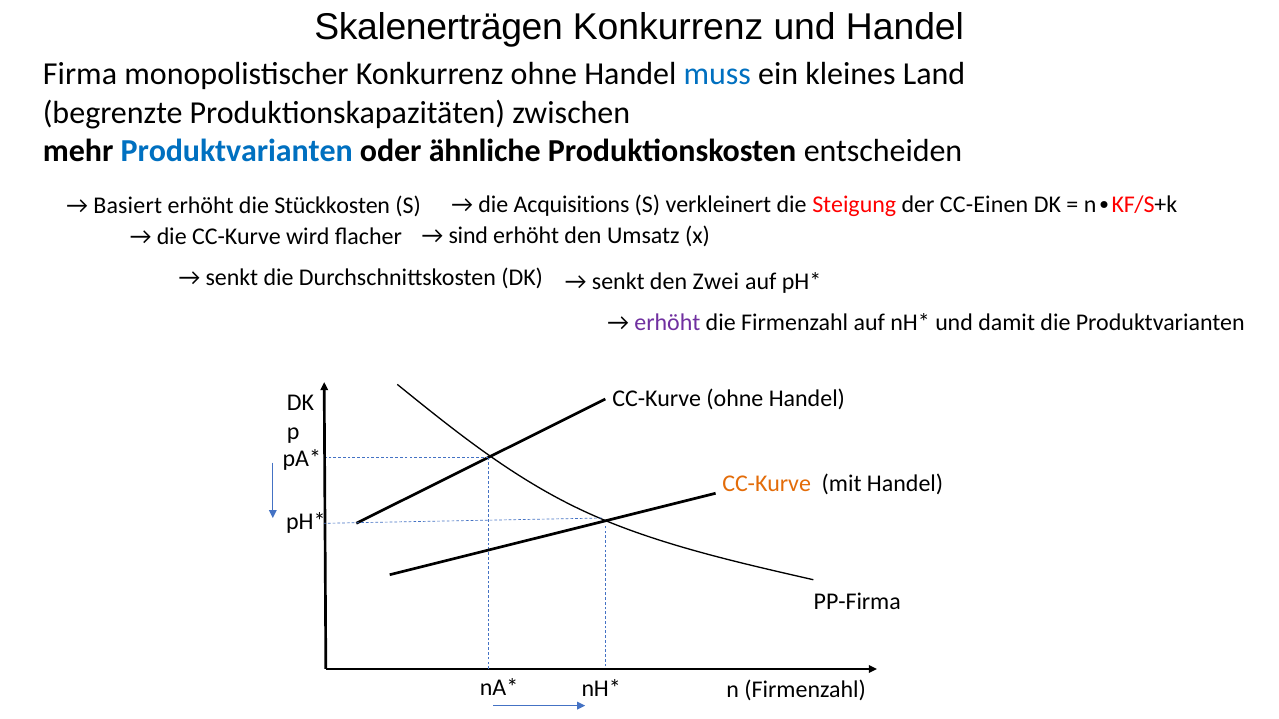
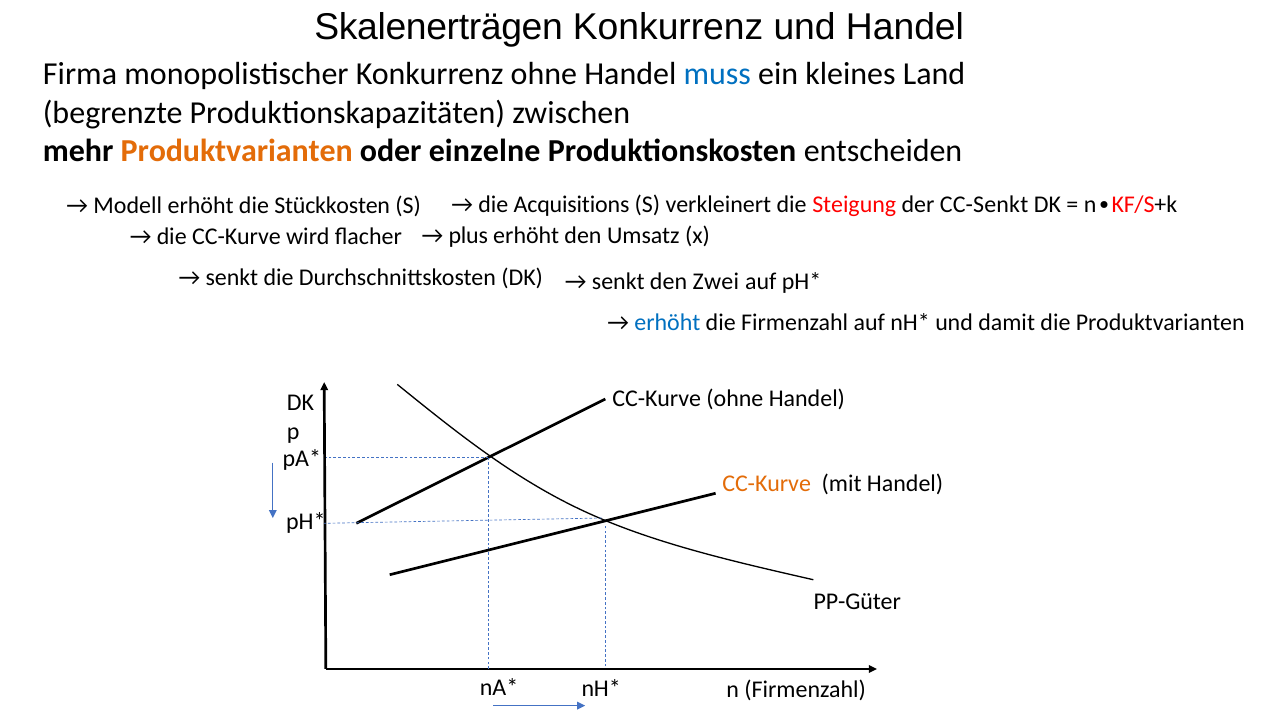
Produktvarianten colour: blue -> orange (237, 151)
ähnliche: ähnliche -> einzelne (485, 151)
Basiert: Basiert -> Modell (128, 205)
CC-Einen: CC-Einen -> CC-Senkt (984, 205)
sind: sind -> plus (468, 236)
erhöht colour: purple -> blue (667, 323)
PP-Firma: PP-Firma -> PP-Güter (857, 602)
